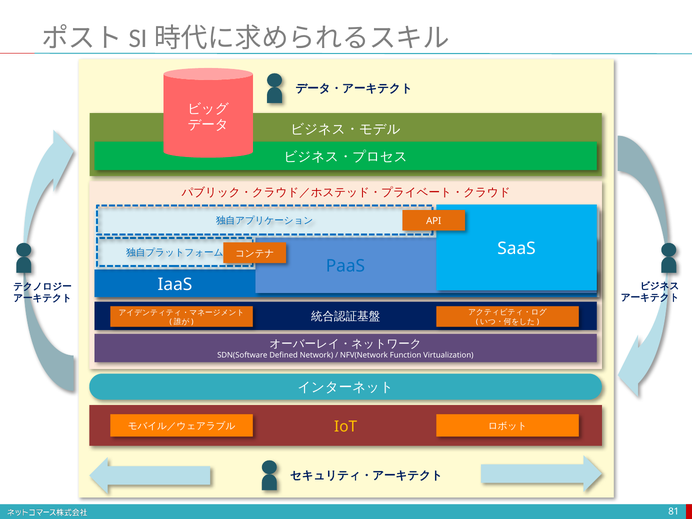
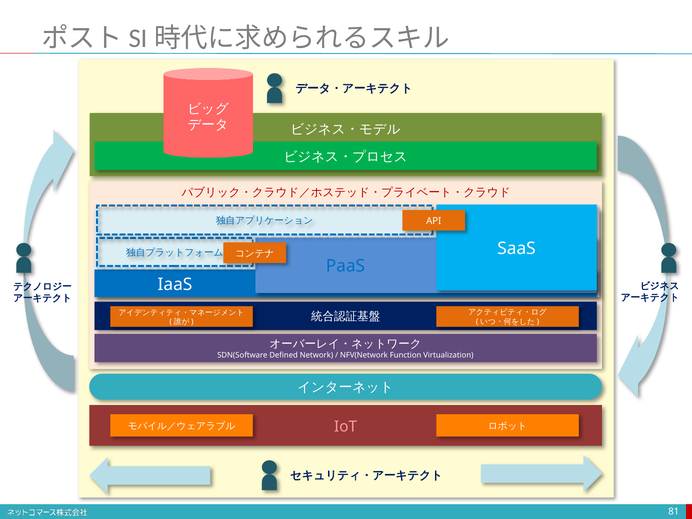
IoT colour: yellow -> pink (346, 427)
